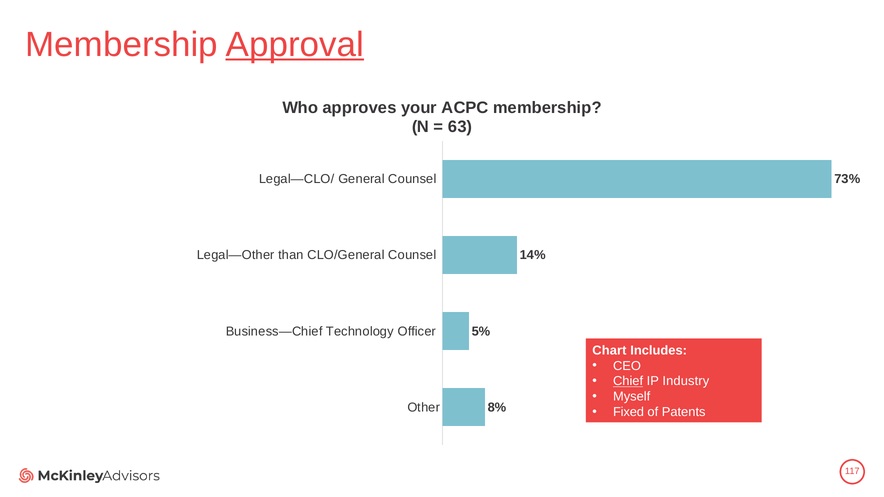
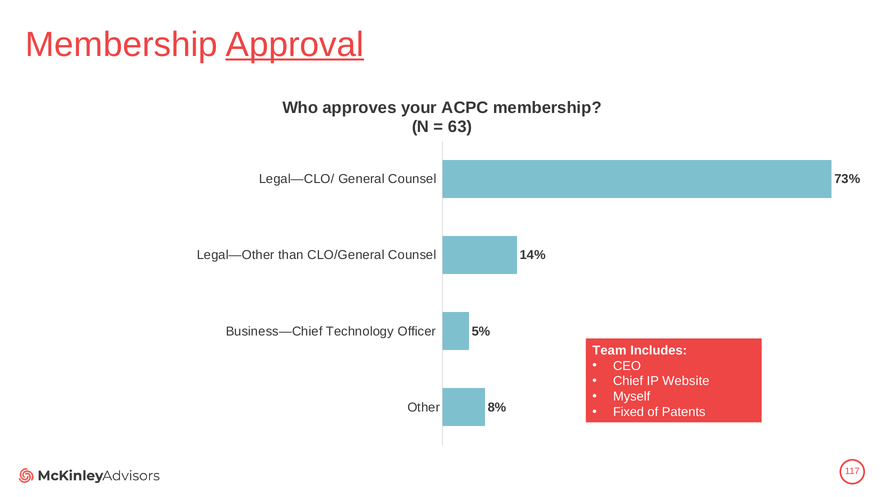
Chart: Chart -> Team (609, 350)
Chief underline: present -> none (628, 381)
Industry: Industry -> Website (686, 381)
